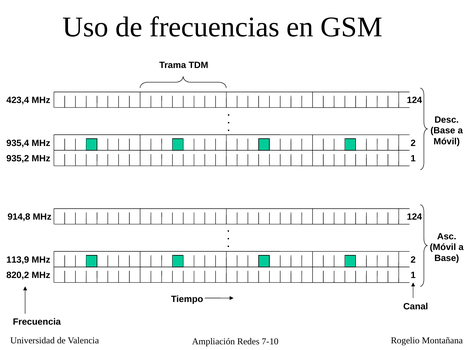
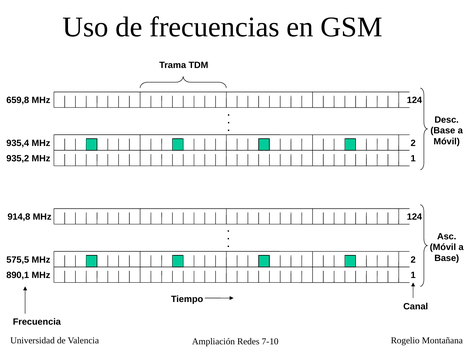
423,4: 423,4 -> 659,8 (18, 100)
113,9: 113,9 -> 575,5 (18, 260)
820,2: 820,2 -> 890,1 (18, 276)
